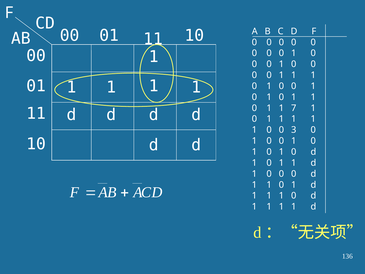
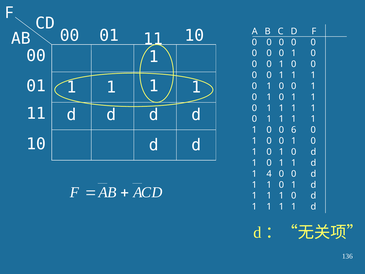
7: 7 -> 1 (294, 108)
3: 3 -> 6 (294, 130)
0: 0 -> 4 (269, 174)
